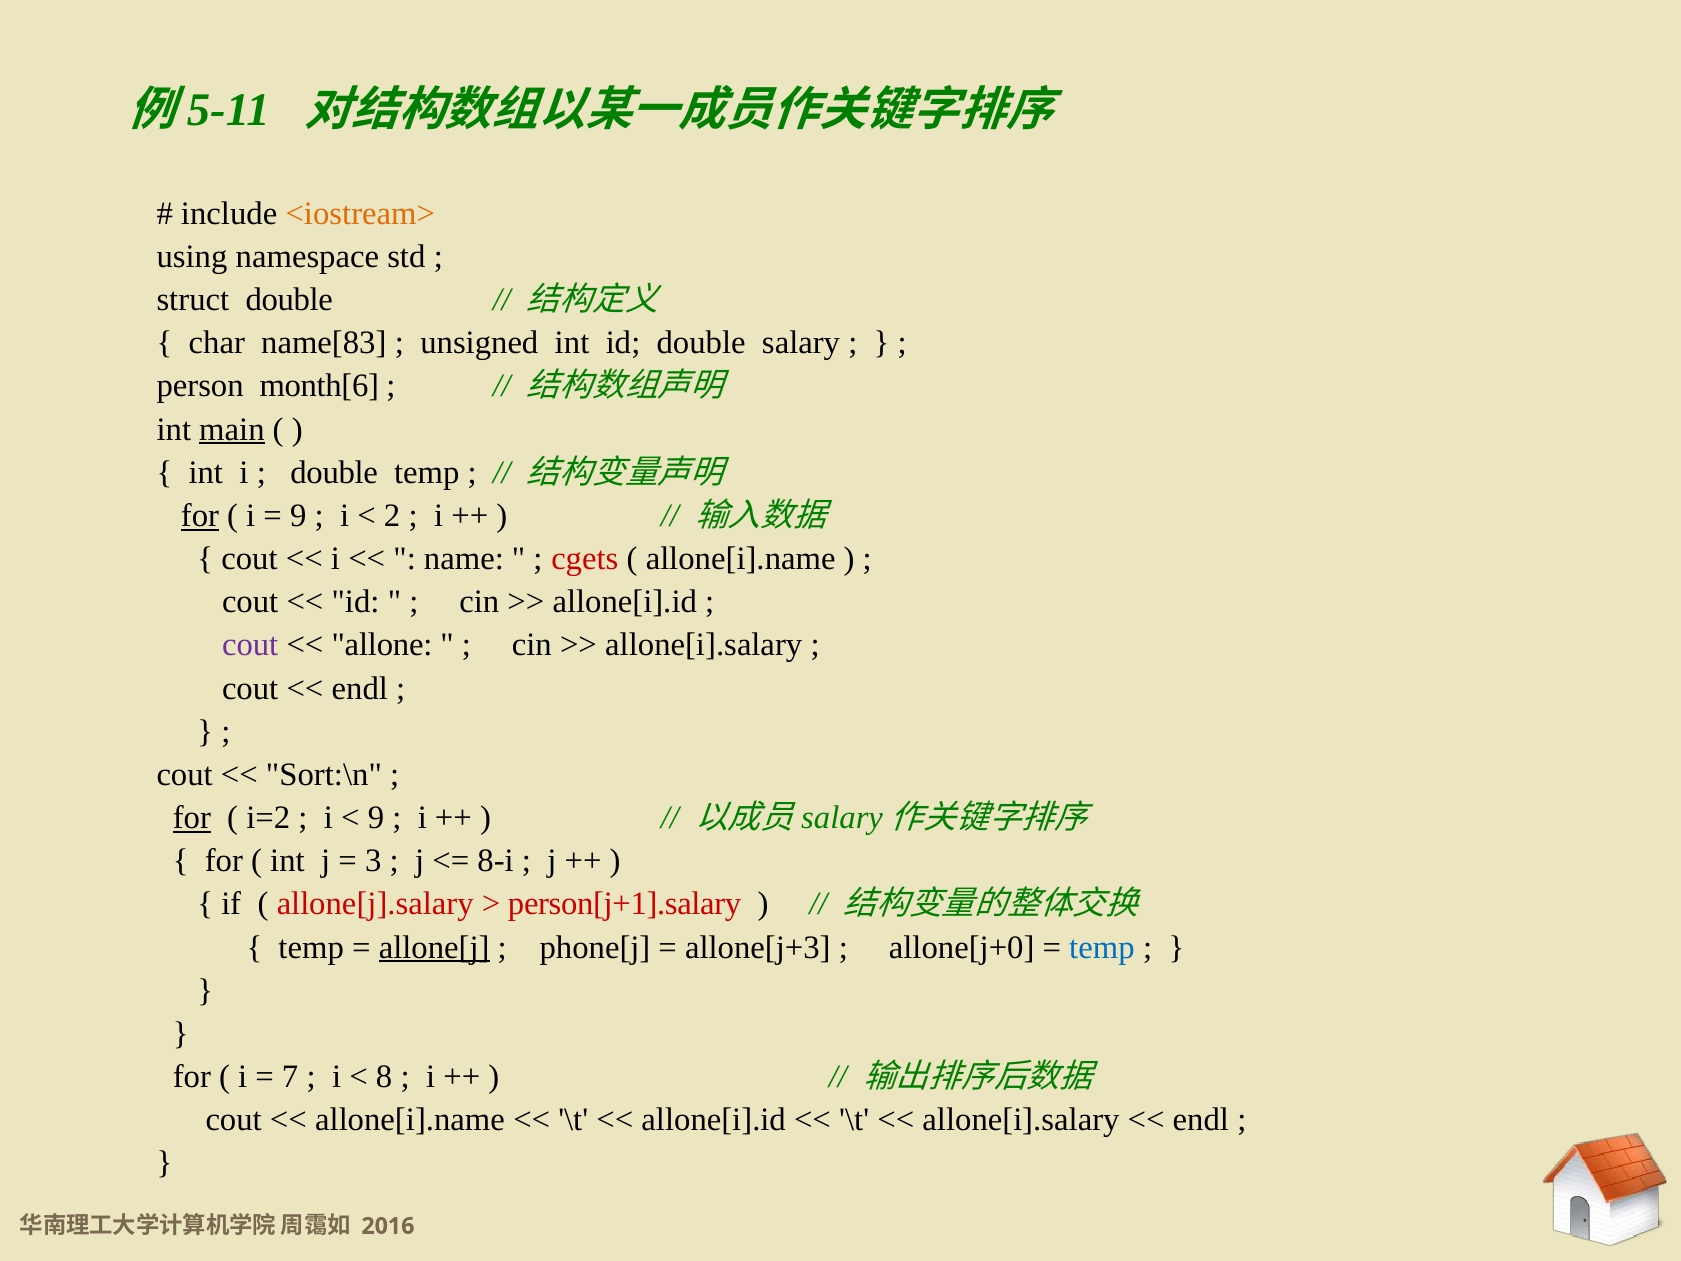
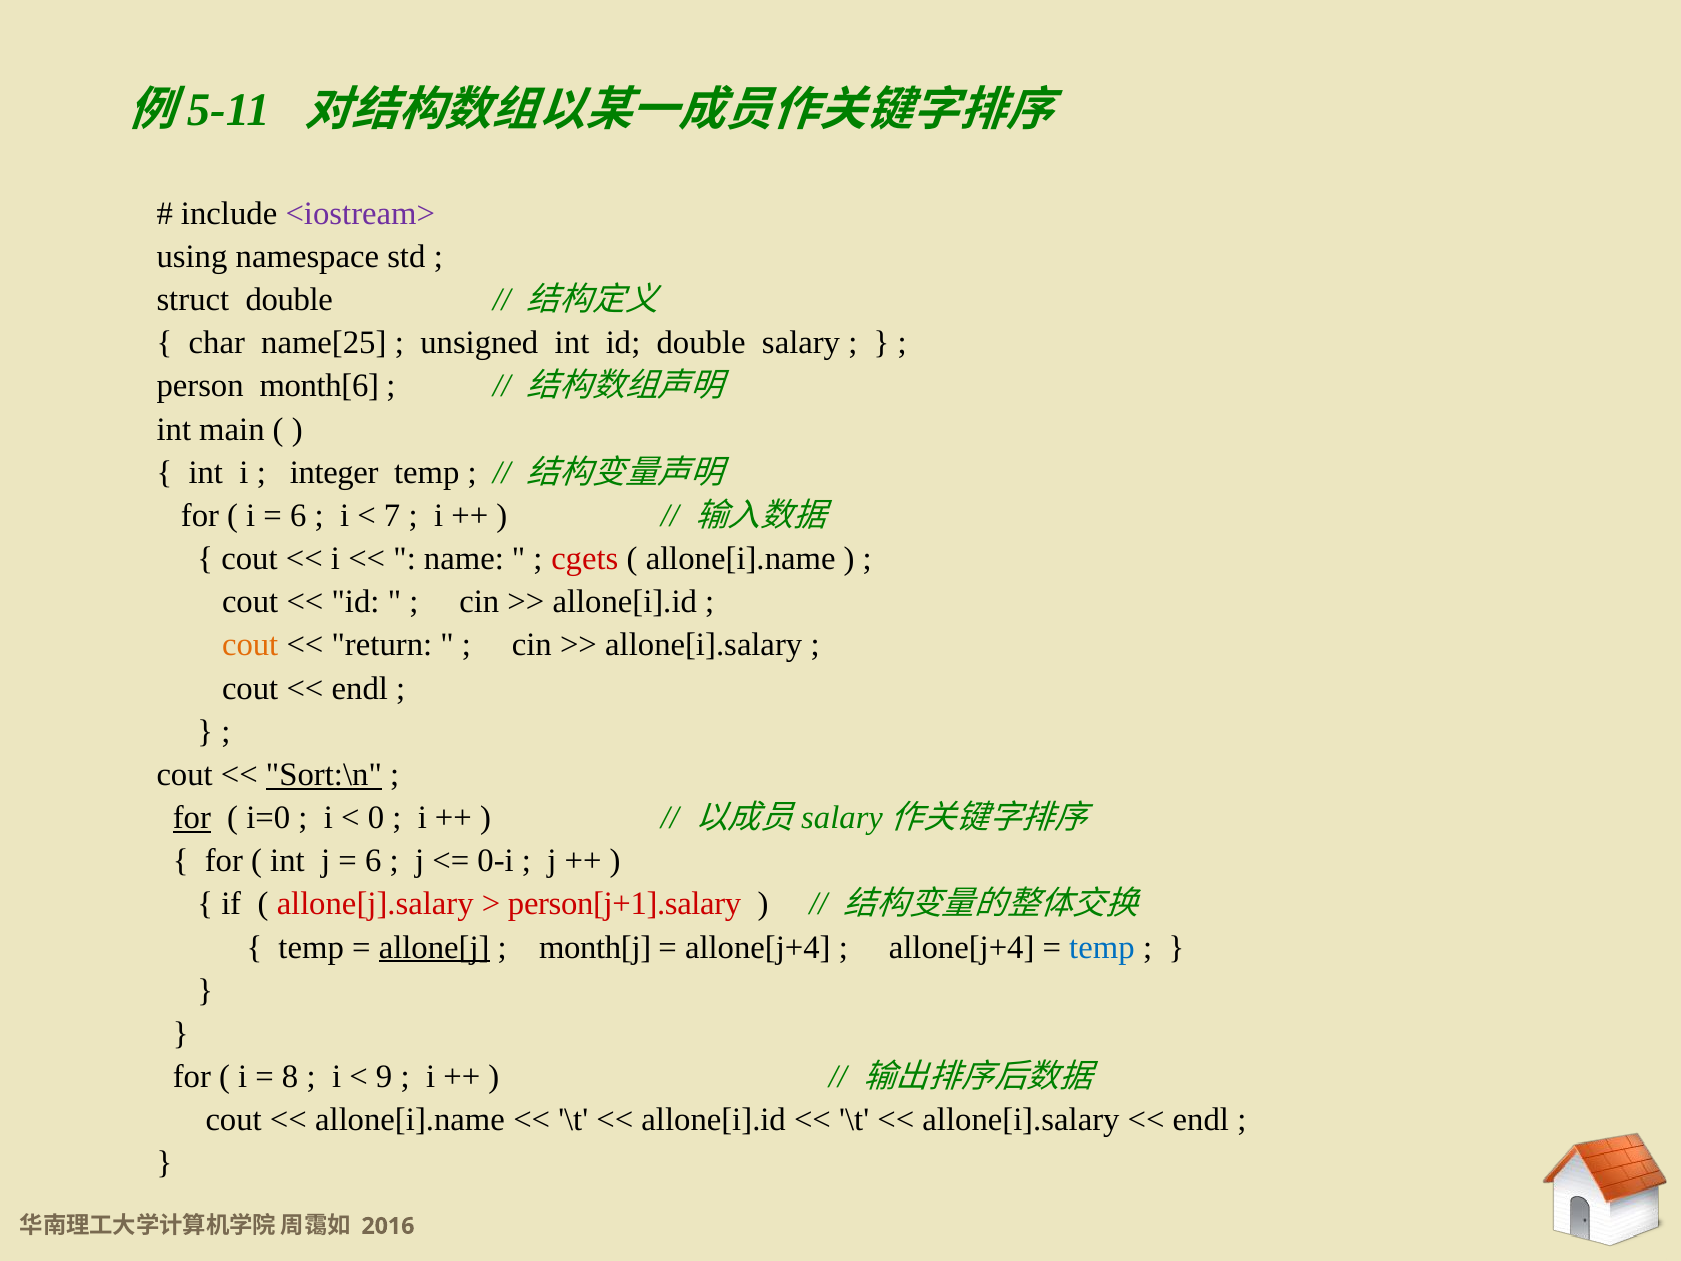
<iostream> colour: orange -> purple (360, 213)
name[83: name[83 -> name[25 (324, 343)
main underline: present -> none (232, 429)
double: double -> integer (334, 472)
for underline: present -> none (200, 516)
9: 9 -> 6 (298, 516)
2: 2 -> 7 (392, 516)
cout colour: purple -> orange (250, 645)
allone: allone -> return (382, 645)
Sort:\n underline: none -> present (324, 774)
i=2: i=2 -> i=0 (268, 818)
9: 9 -> 0 (376, 818)
3: 3 -> 6 (373, 861)
8-i: 8-i -> 0-i (496, 861)
phone[j: phone[j -> month[j (595, 947)
allone[j+3: allone[j+3 -> allone[j+4 (758, 947)
allone[j+0: allone[j+0 -> allone[j+4 (962, 947)
7: 7 -> 8 (290, 1077)
8: 8 -> 9 (384, 1077)
